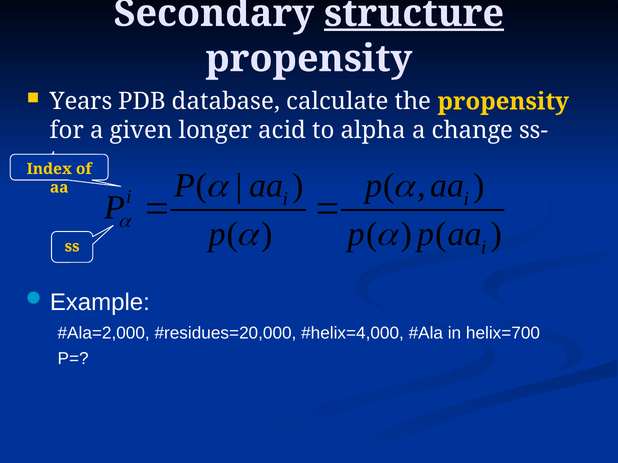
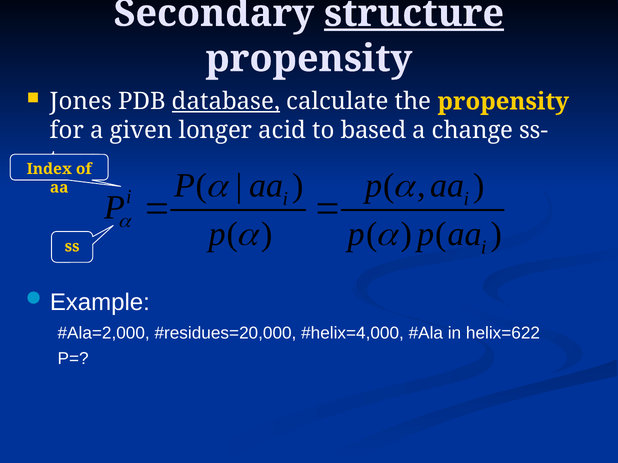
Years: Years -> Jones (81, 102)
database underline: none -> present (226, 102)
alpha: alpha -> based (373, 130)
helix=700: helix=700 -> helix=622 (503, 333)
